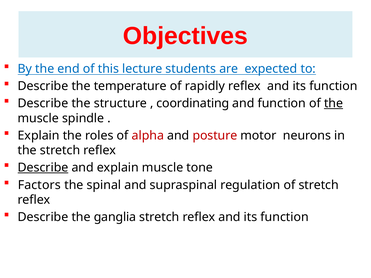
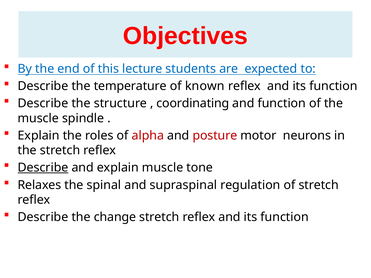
rapidly: rapidly -> known (205, 86)
the underline: present -> none (334, 104)
Factors: Factors -> Relaxes (39, 185)
ganglia: ganglia -> change (115, 217)
